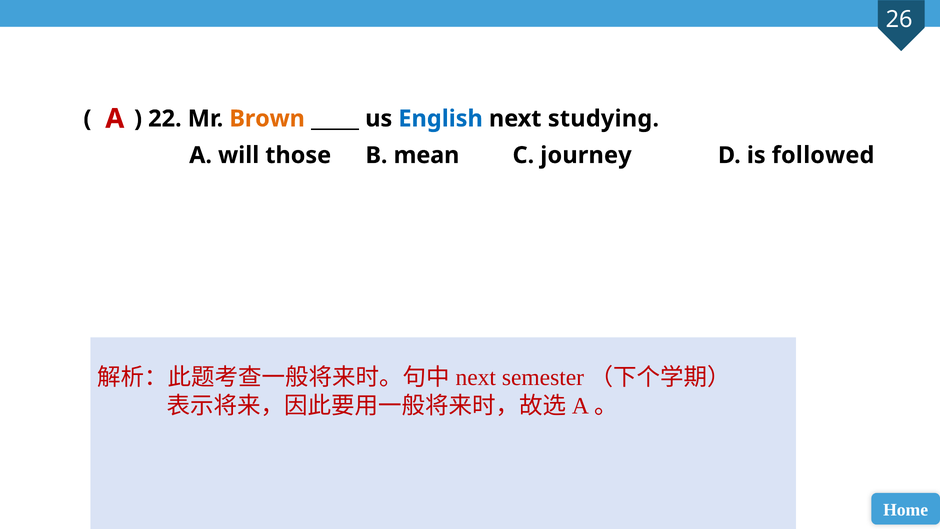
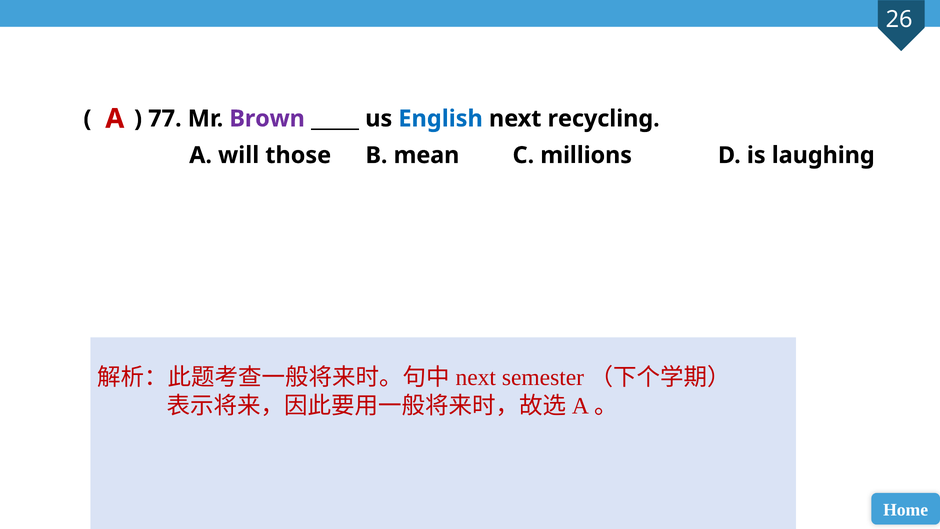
22: 22 -> 77 (165, 119)
Brown colour: orange -> purple (267, 119)
studying: studying -> recycling (604, 119)
journey: journey -> millions (586, 155)
followed: followed -> laughing (823, 155)
